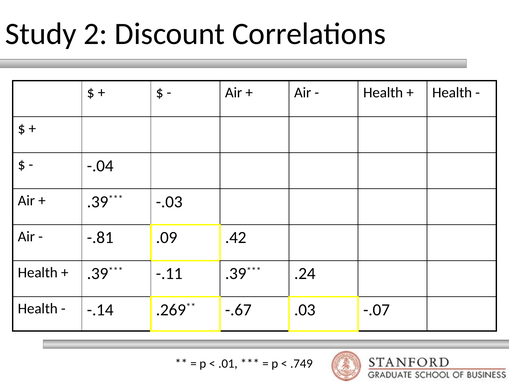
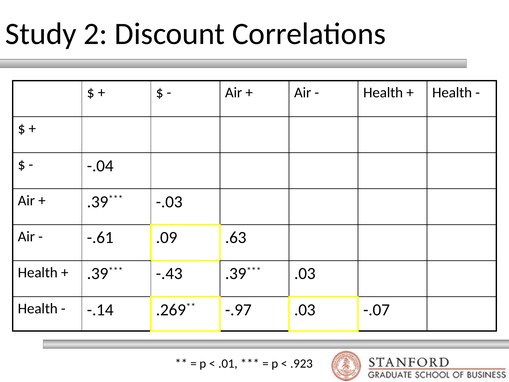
-.81: -.81 -> -.61 (100, 238)
.42: .42 -> .63 (236, 238)
-.11: -.11 -> -.43 (169, 274)
.24: .24 -> .03 (305, 274)
-.67: -.67 -> -.97 (238, 310)
.749: .749 -> .923 (301, 363)
